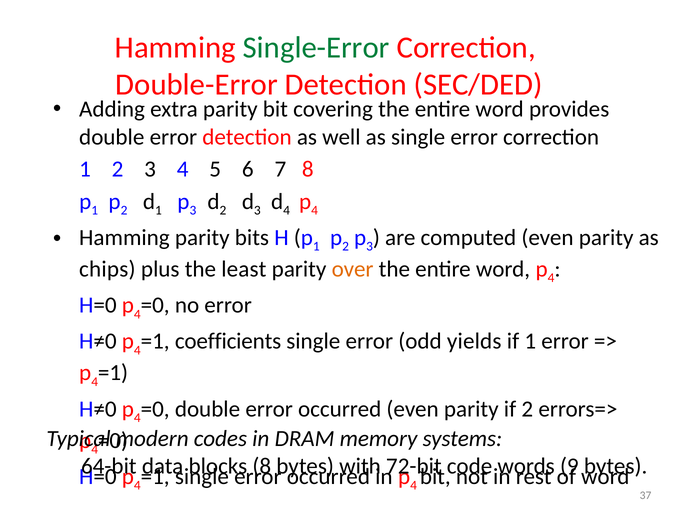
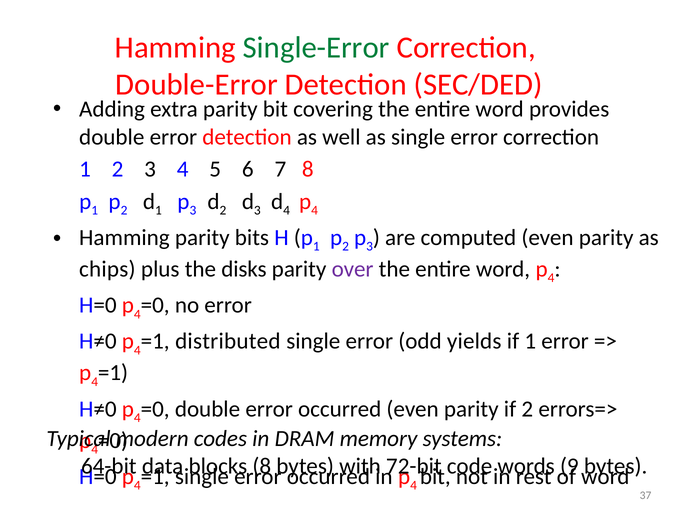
least: least -> disks (244, 269)
over colour: orange -> purple (353, 269)
coefficients: coefficients -> distributed (228, 342)
